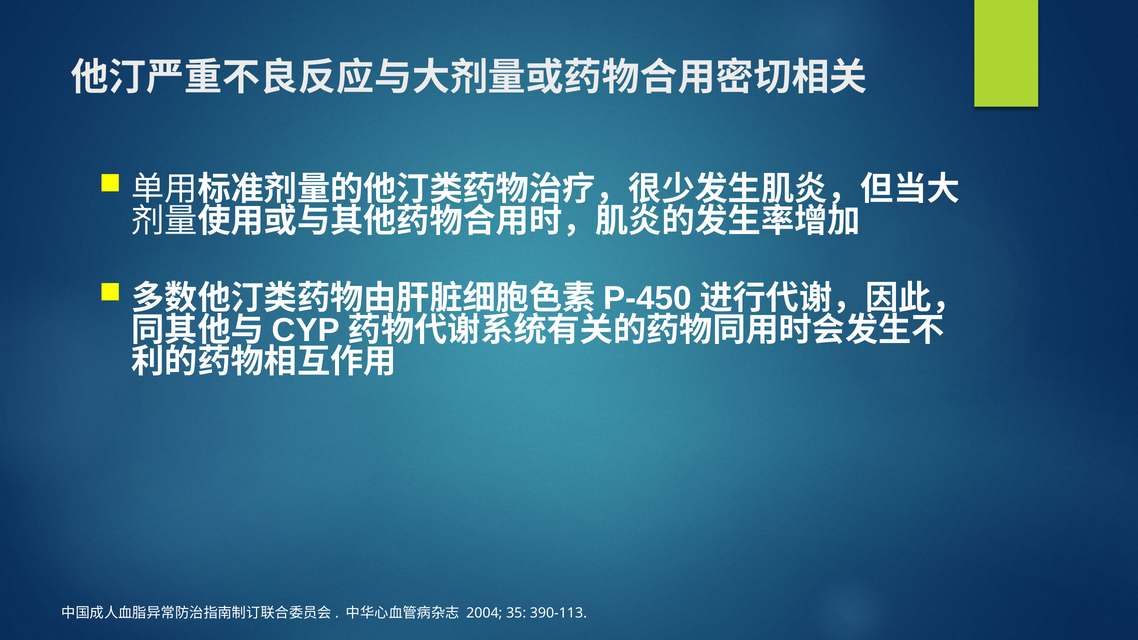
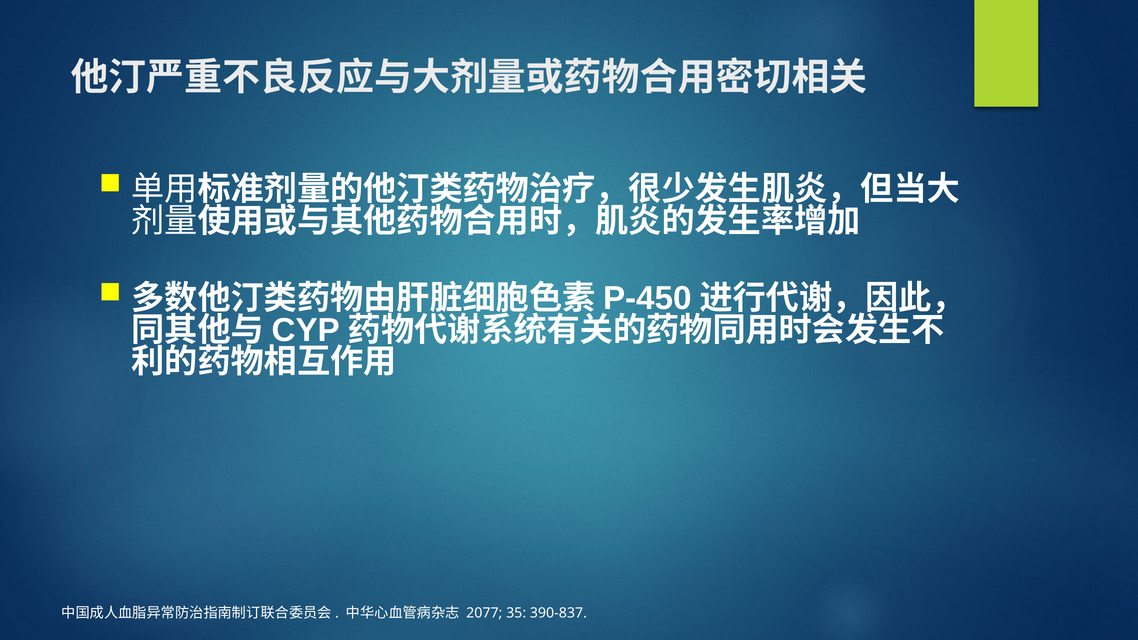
2004: 2004 -> 2077 (484, 613)
390-113: 390-113 -> 390-837 (558, 613)
